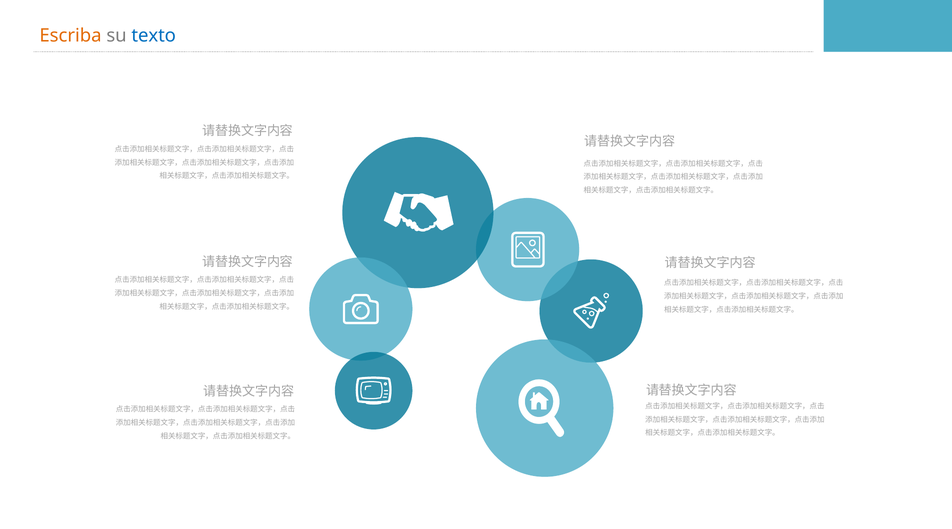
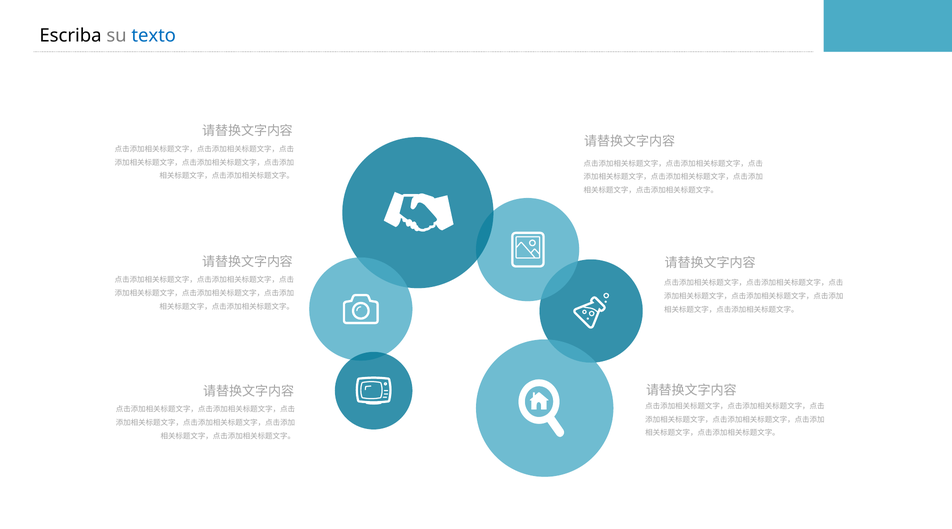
Escriba colour: orange -> black (70, 36)
